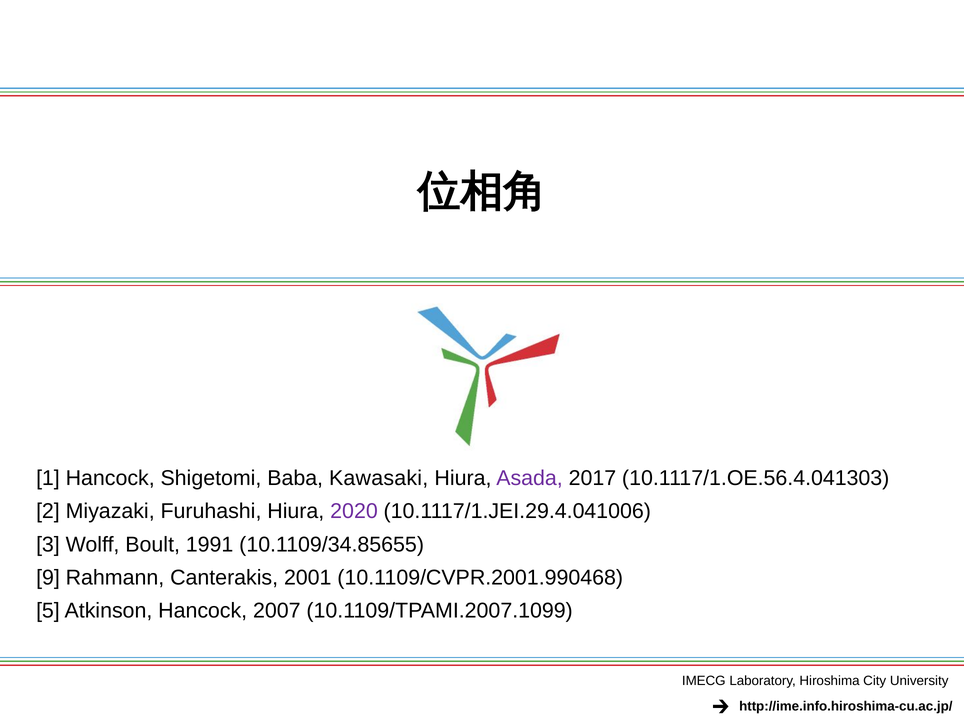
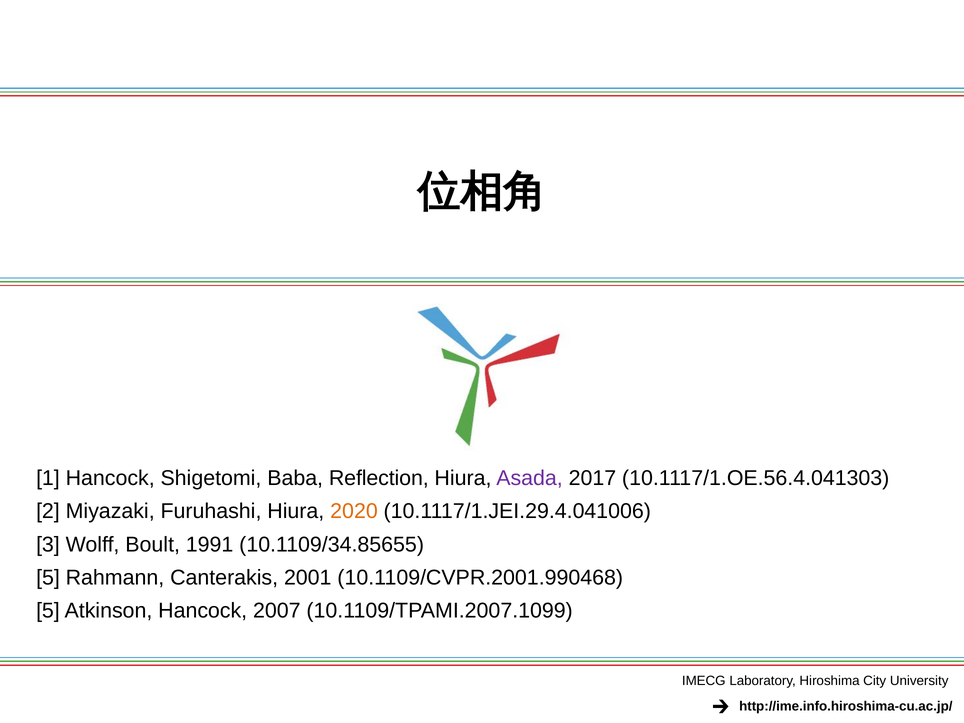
Kawasaki: Kawasaki -> Reflection (379, 478)
2020 colour: purple -> orange (354, 511)
9: 9 -> 5 (48, 578)
